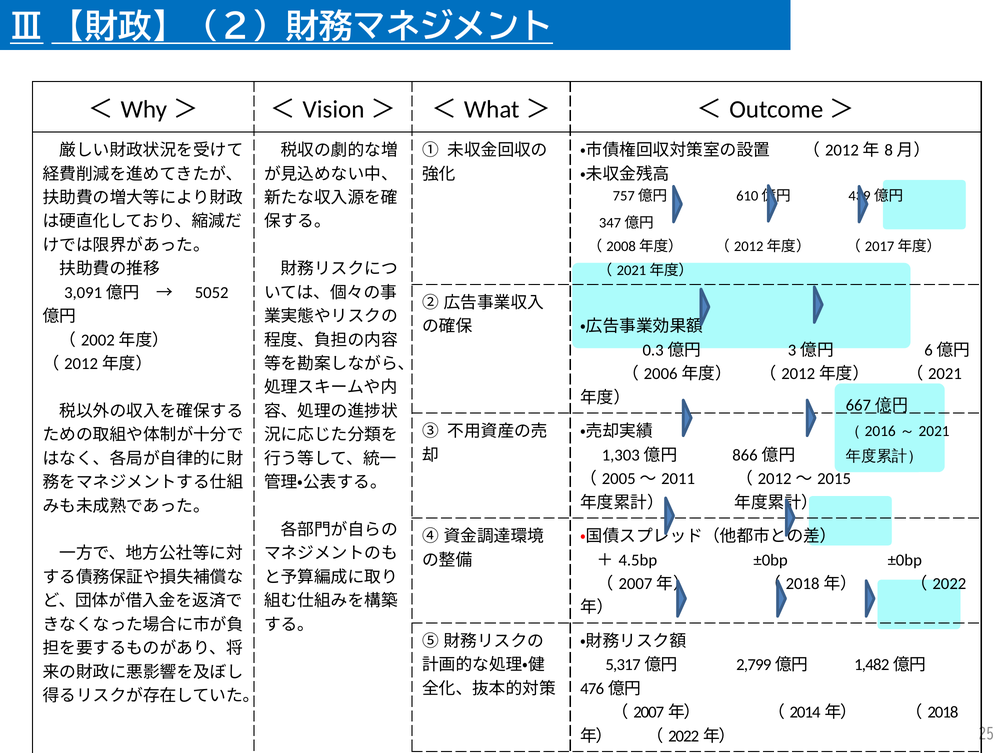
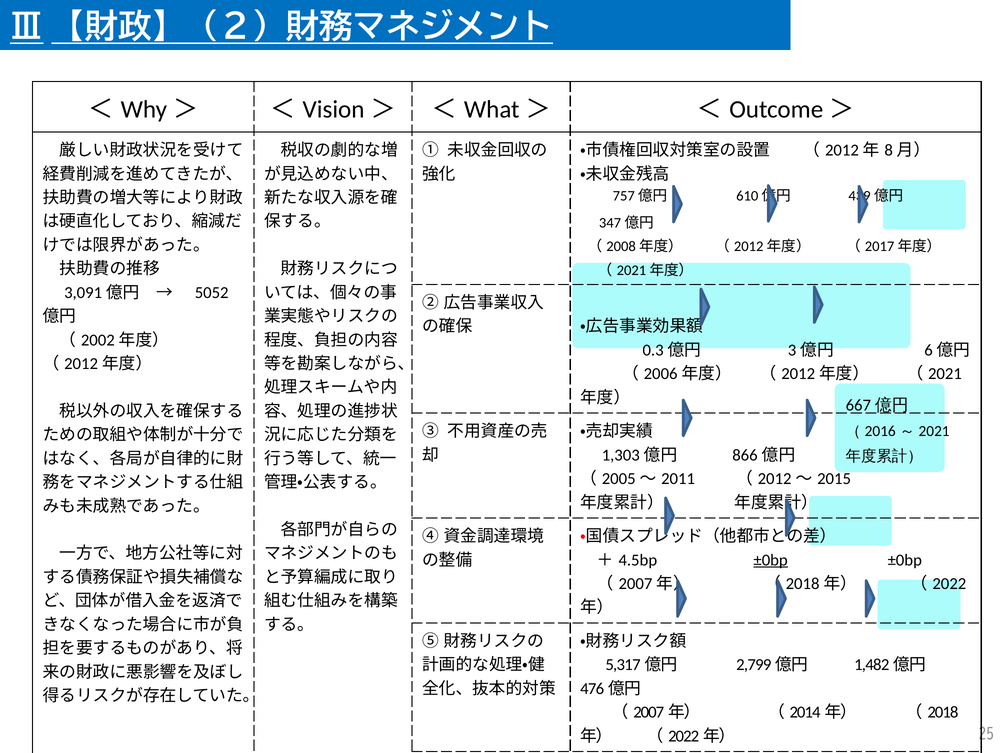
±0bp underline: none -> present (771, 560)
